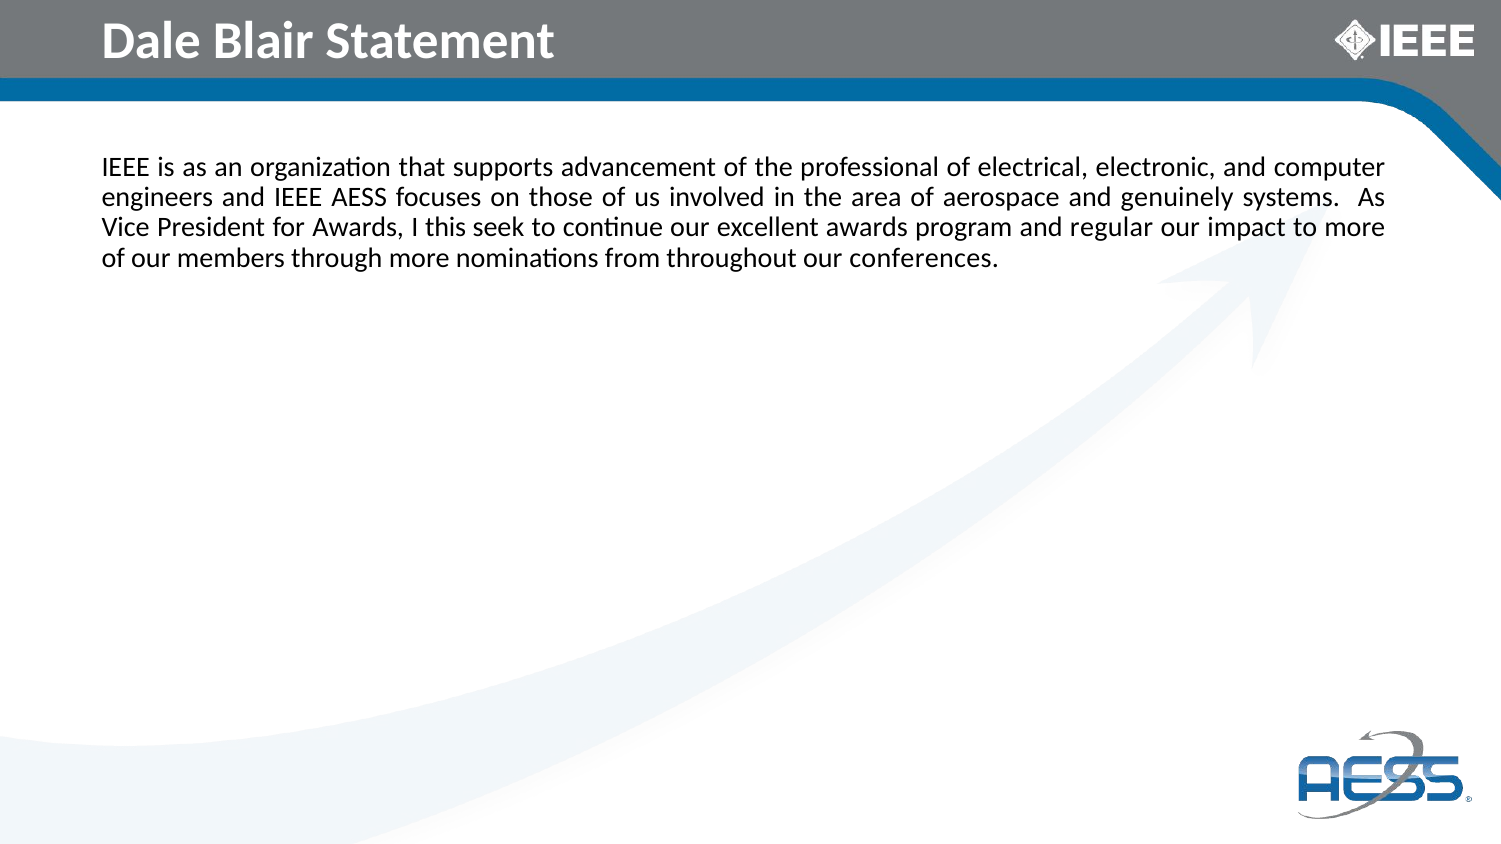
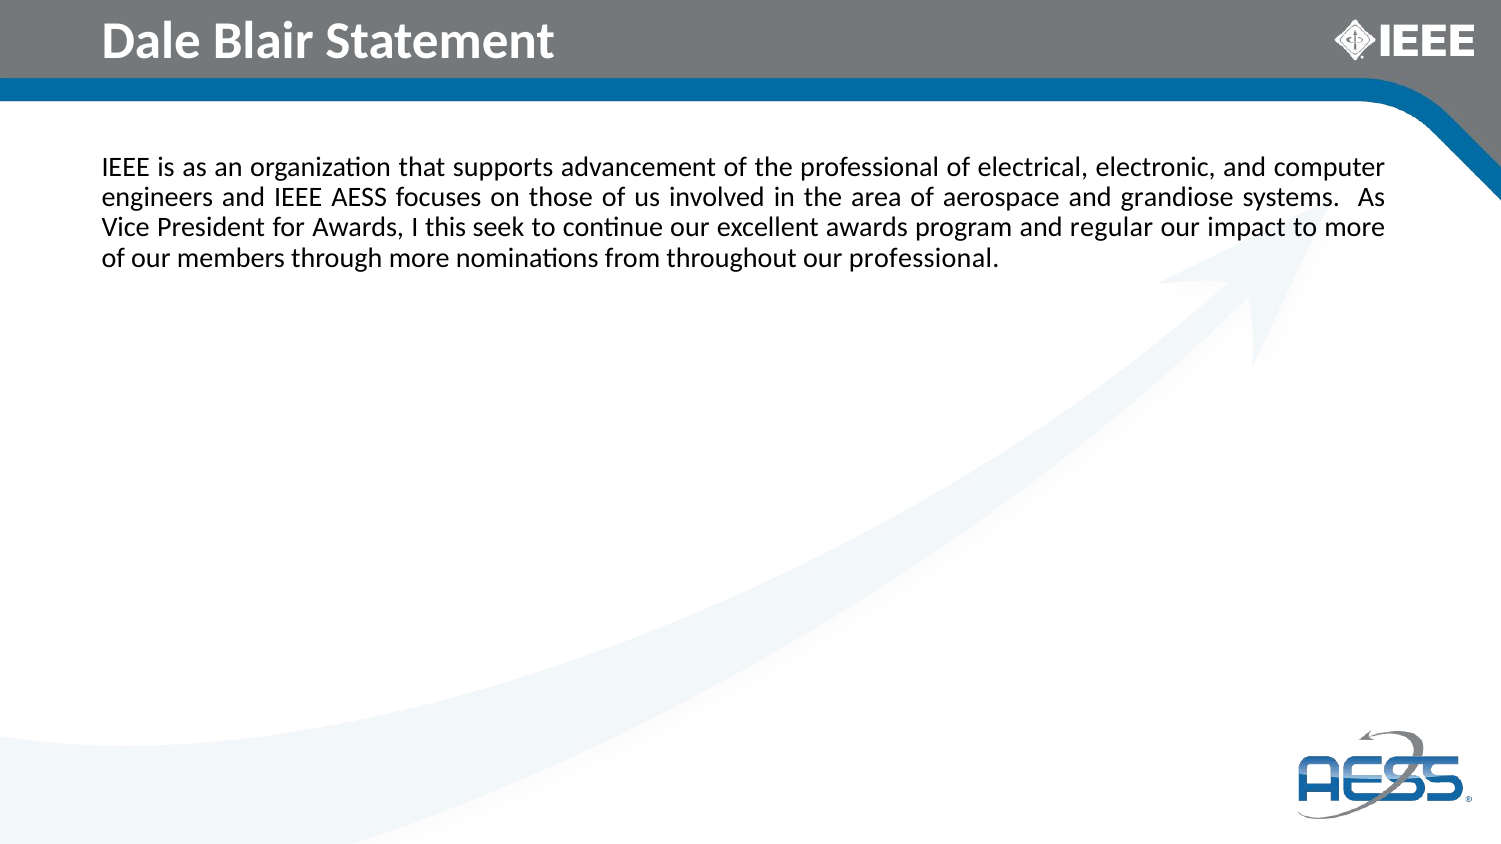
genuinely: genuinely -> grandiose (1177, 197)
our conferences: conferences -> professional (924, 258)
